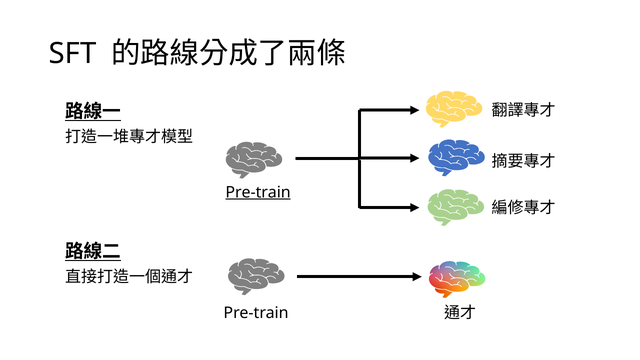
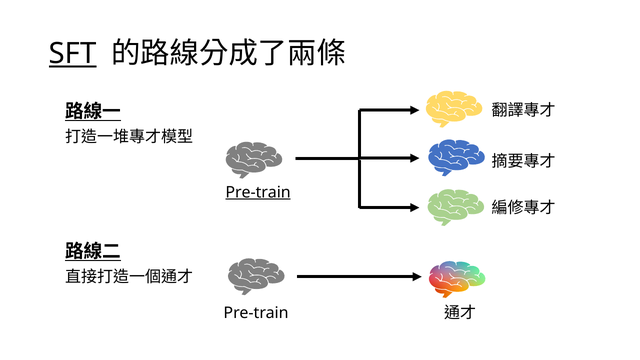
SFT underline: none -> present (73, 54)
